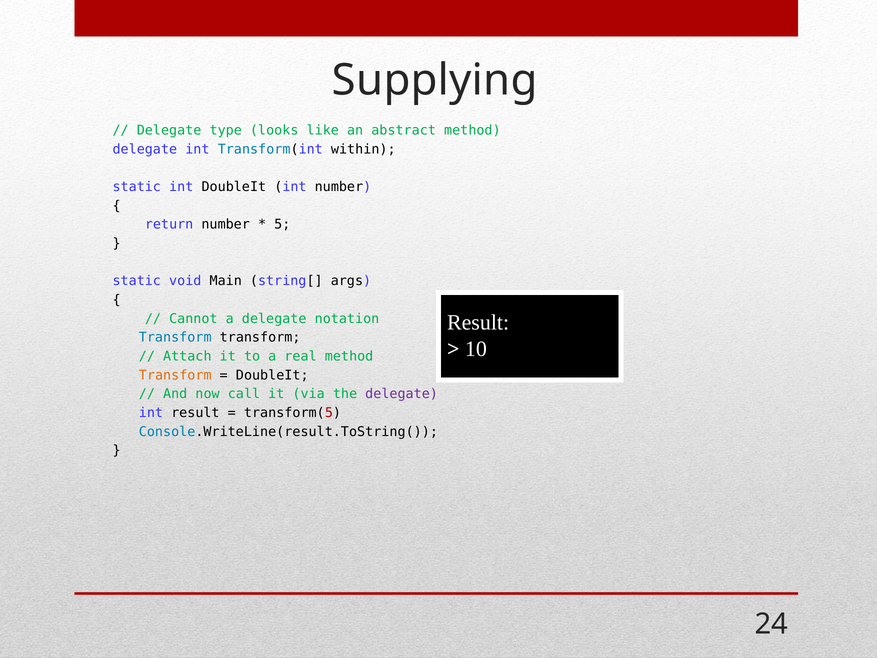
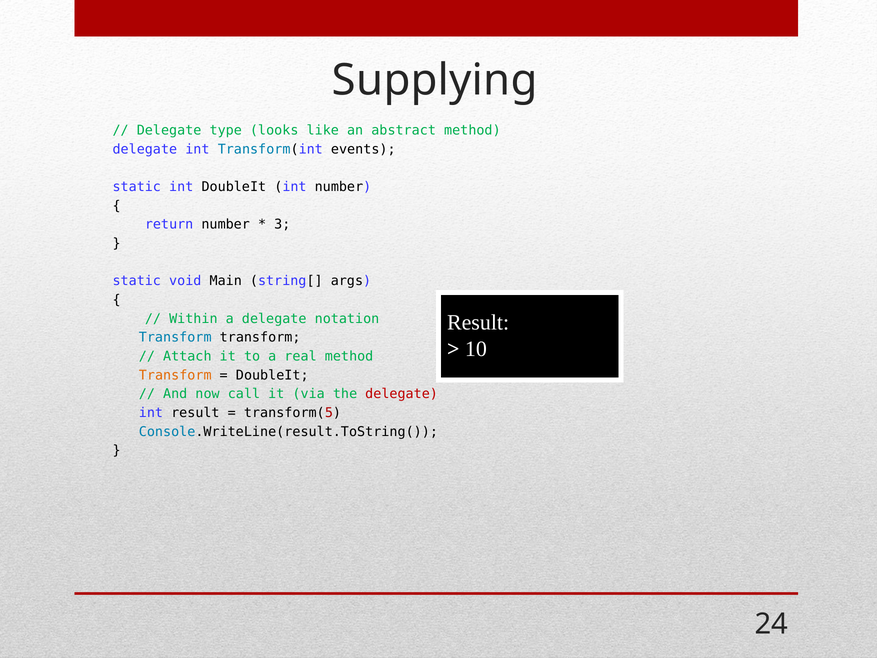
within: within -> events (363, 149)
5: 5 -> 3 (282, 224)
Cannot: Cannot -> Within (193, 319)
delegate colour: purple -> red (402, 394)
